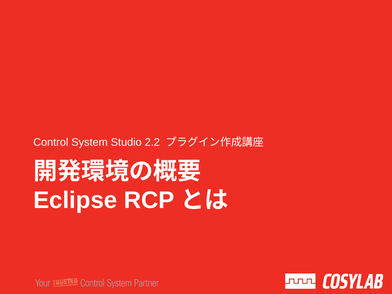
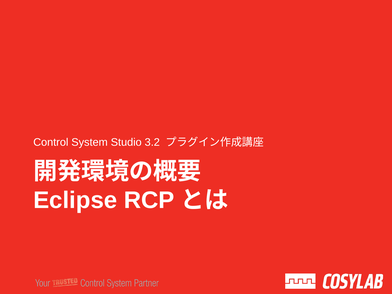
2.2: 2.2 -> 3.2 (152, 142)
